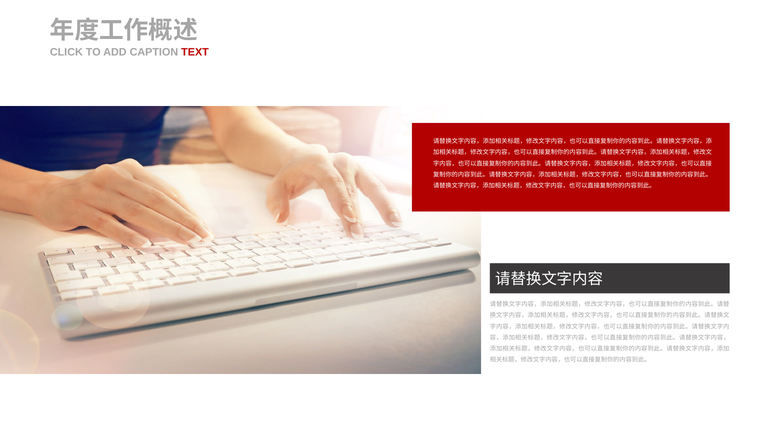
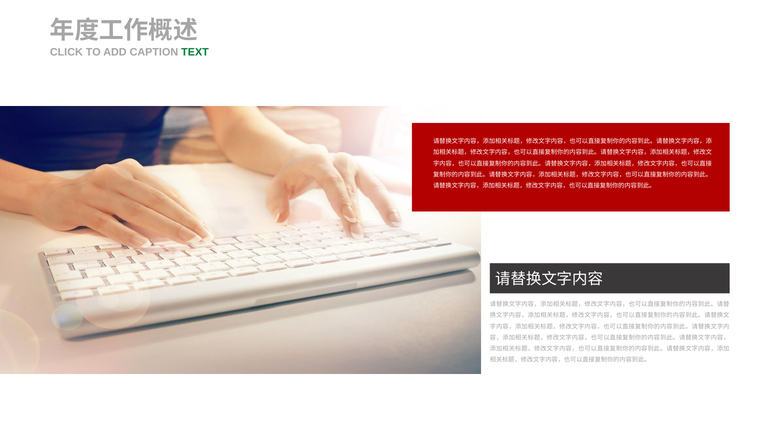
TEXT colour: red -> green (195, 52)
